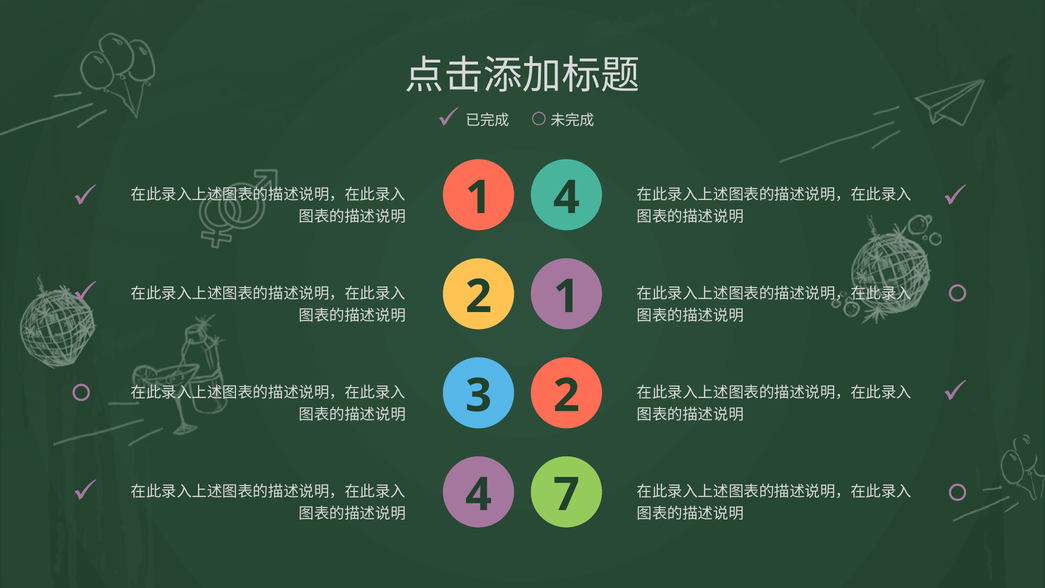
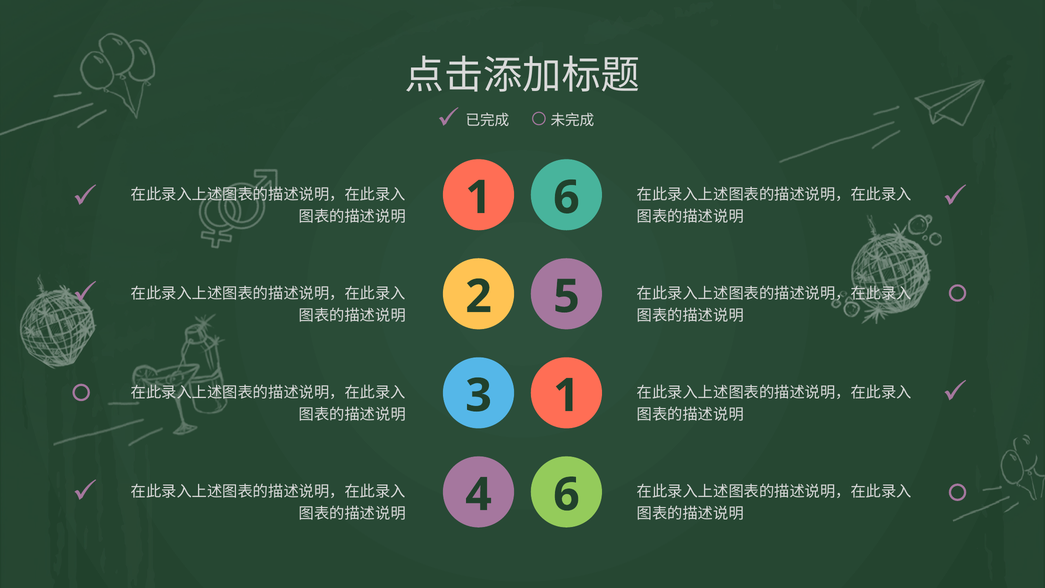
1 4: 4 -> 6 (566, 198)
2 1: 1 -> 5 (566, 297)
3 2: 2 -> 1 (566, 396)
4 7: 7 -> 6 (566, 495)
